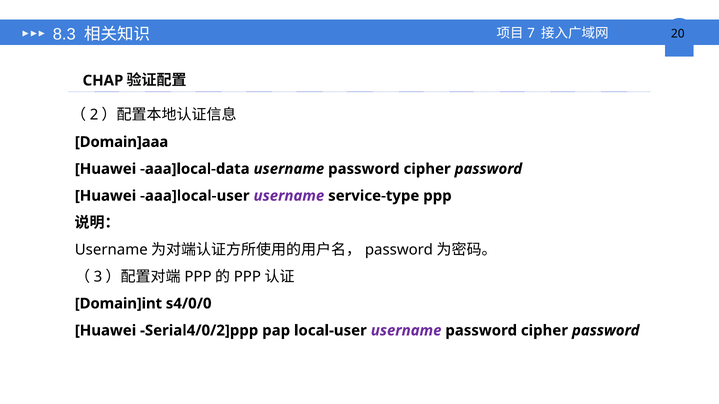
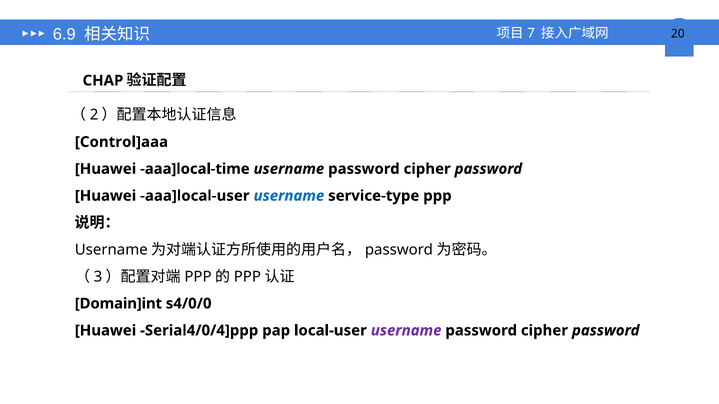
8.3: 8.3 -> 6.9 (64, 34)
Domain]aaa: Domain]aaa -> Control]aaa (121, 142)
aaa]local-data: aaa]local-data -> aaa]local-time (195, 169)
username colour: purple -> blue (289, 196)
Serial4/0/2]ppp: Serial4/0/2]ppp -> Serial4/0/4]ppp (199, 331)
